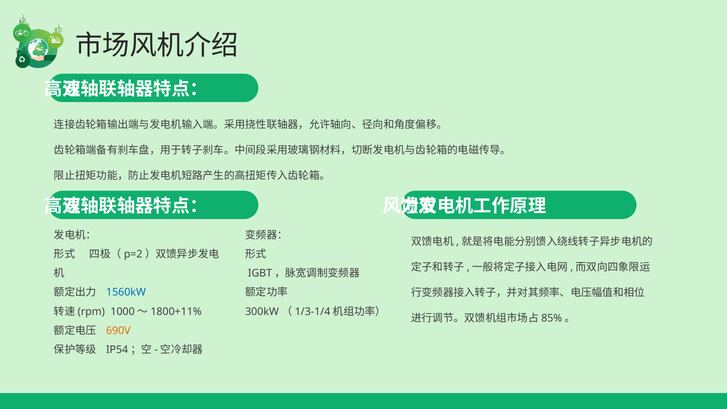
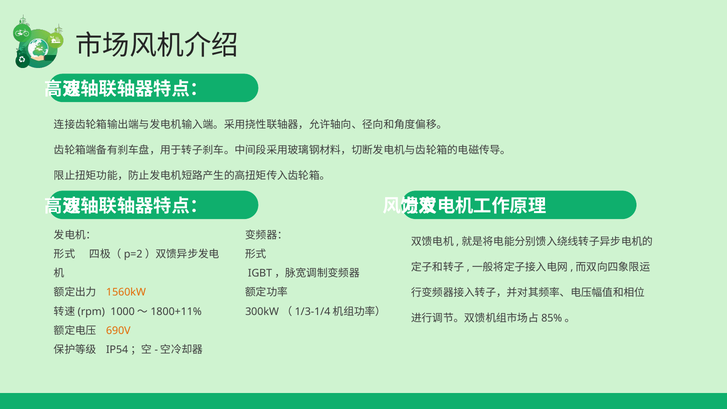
1560kW colour: blue -> orange (126, 292)
